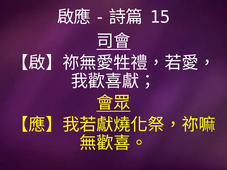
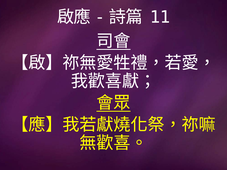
15: 15 -> 11 (160, 17)
